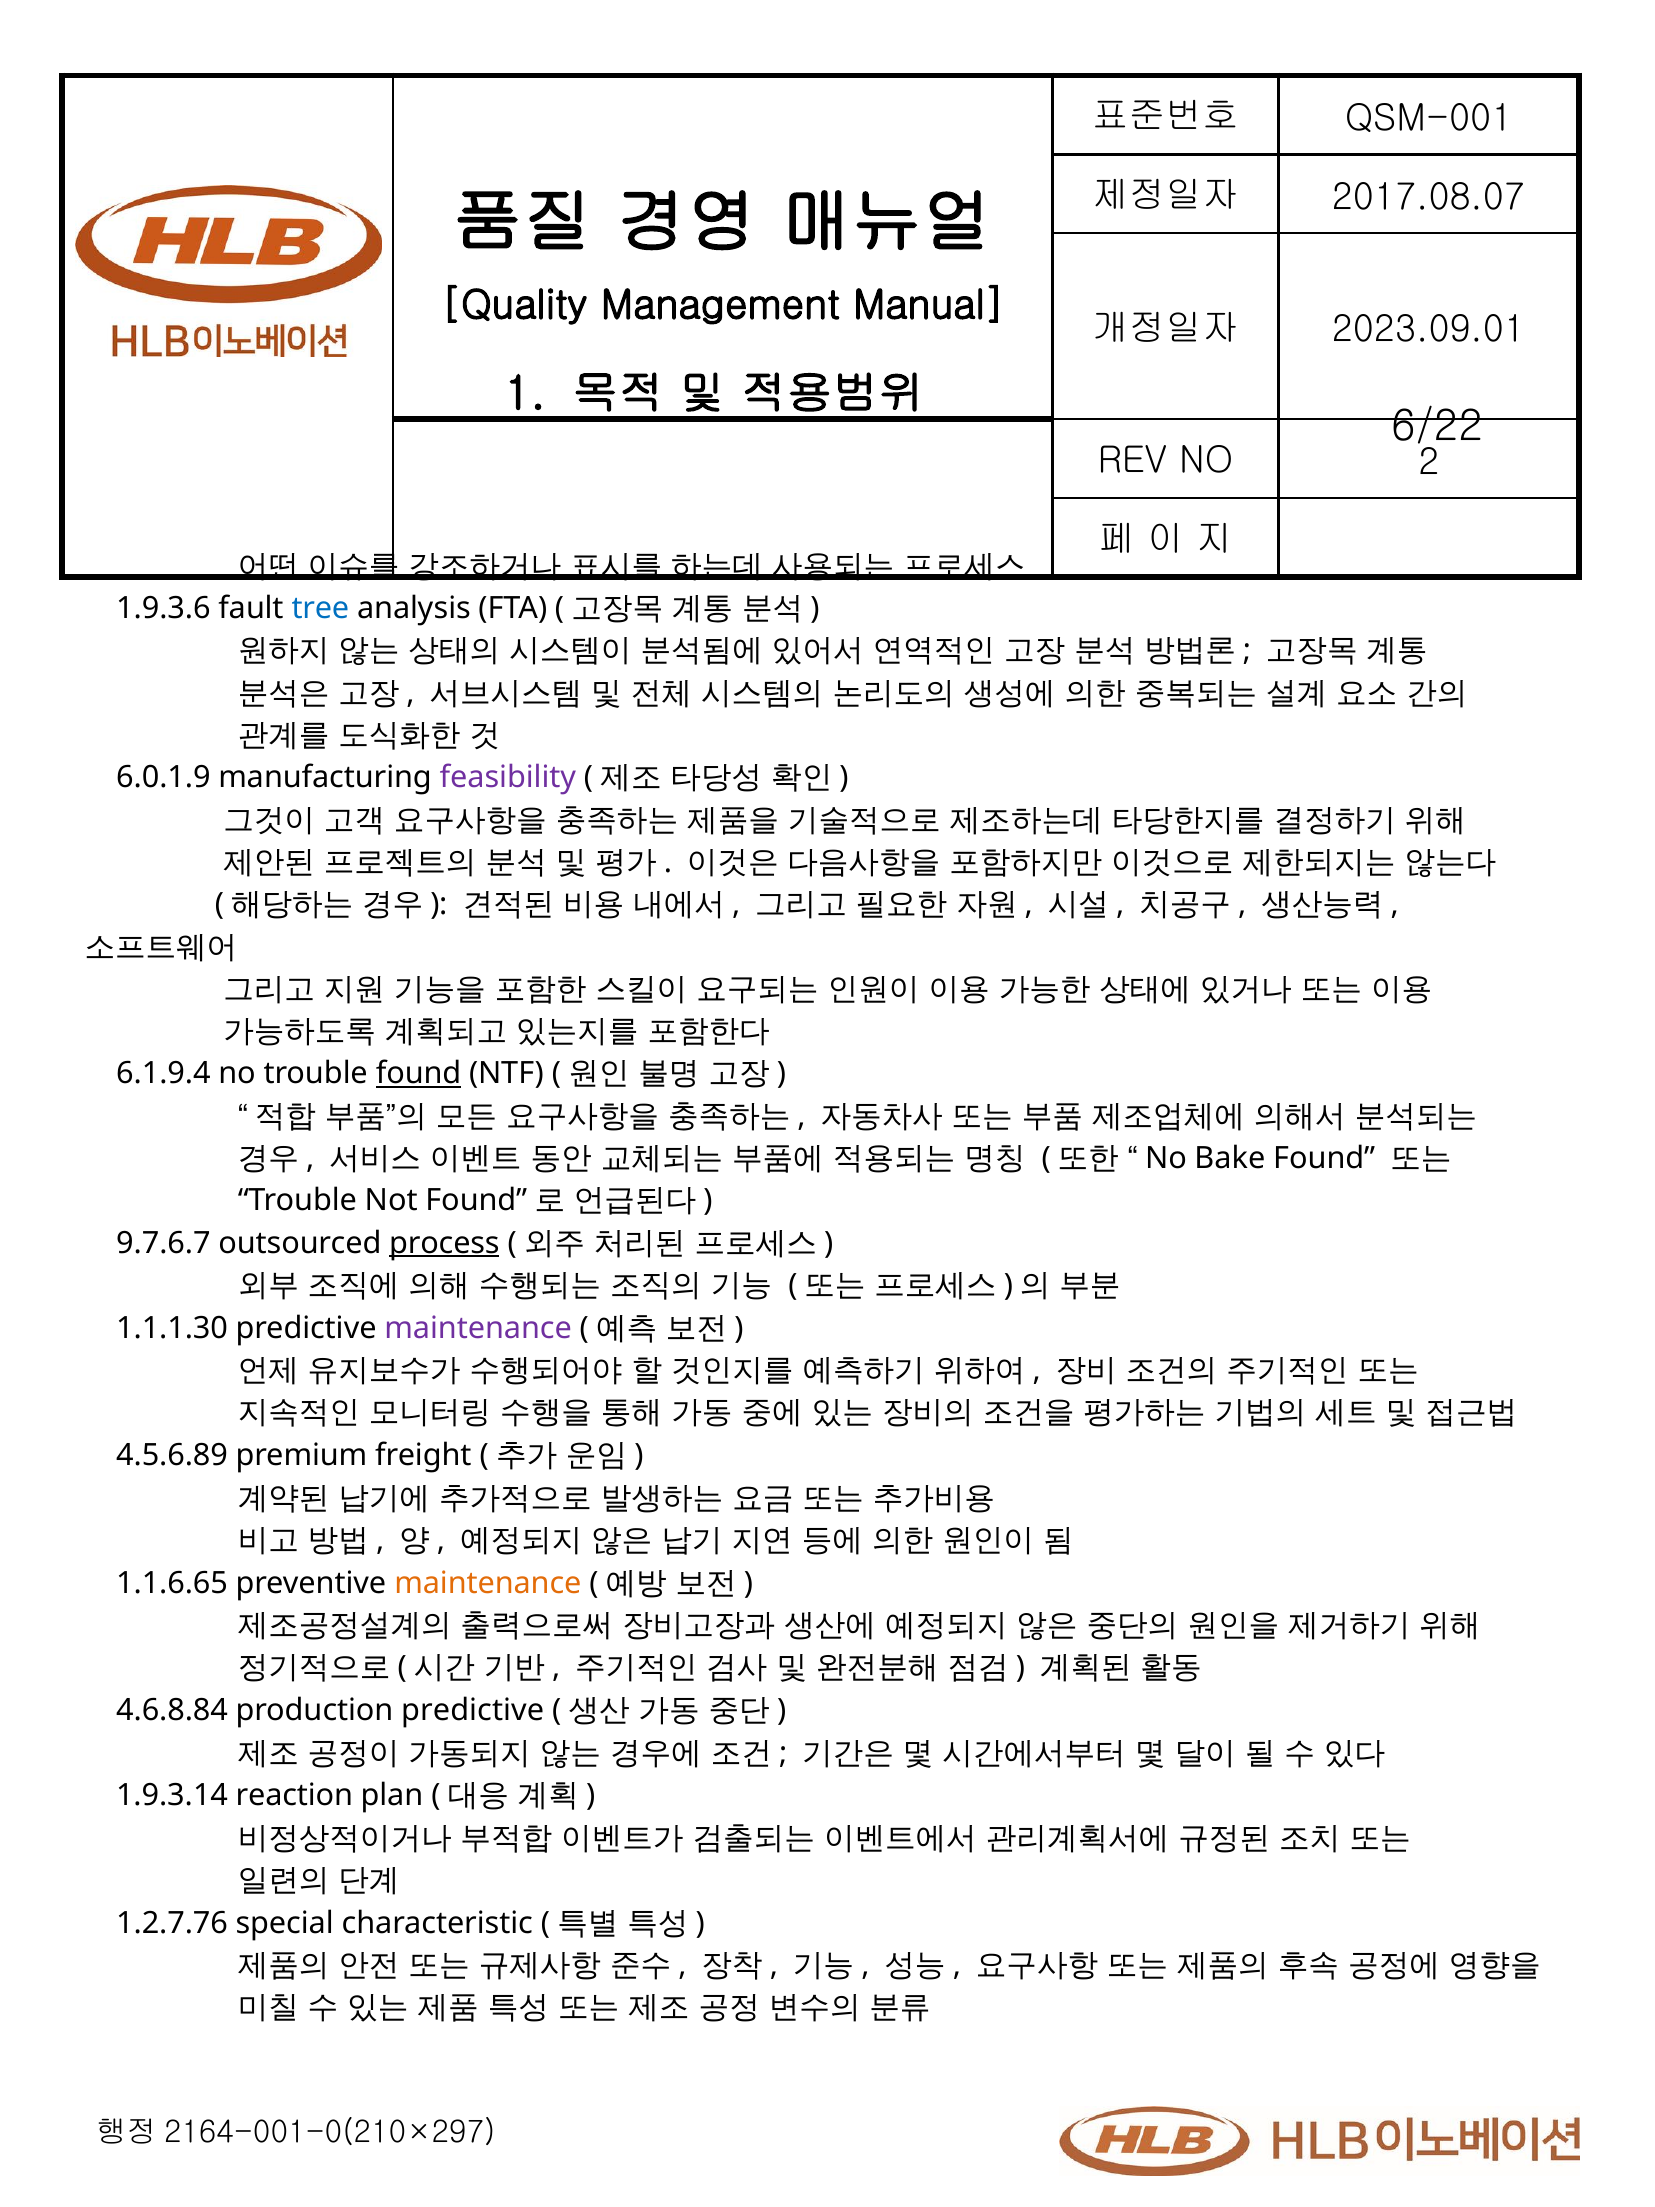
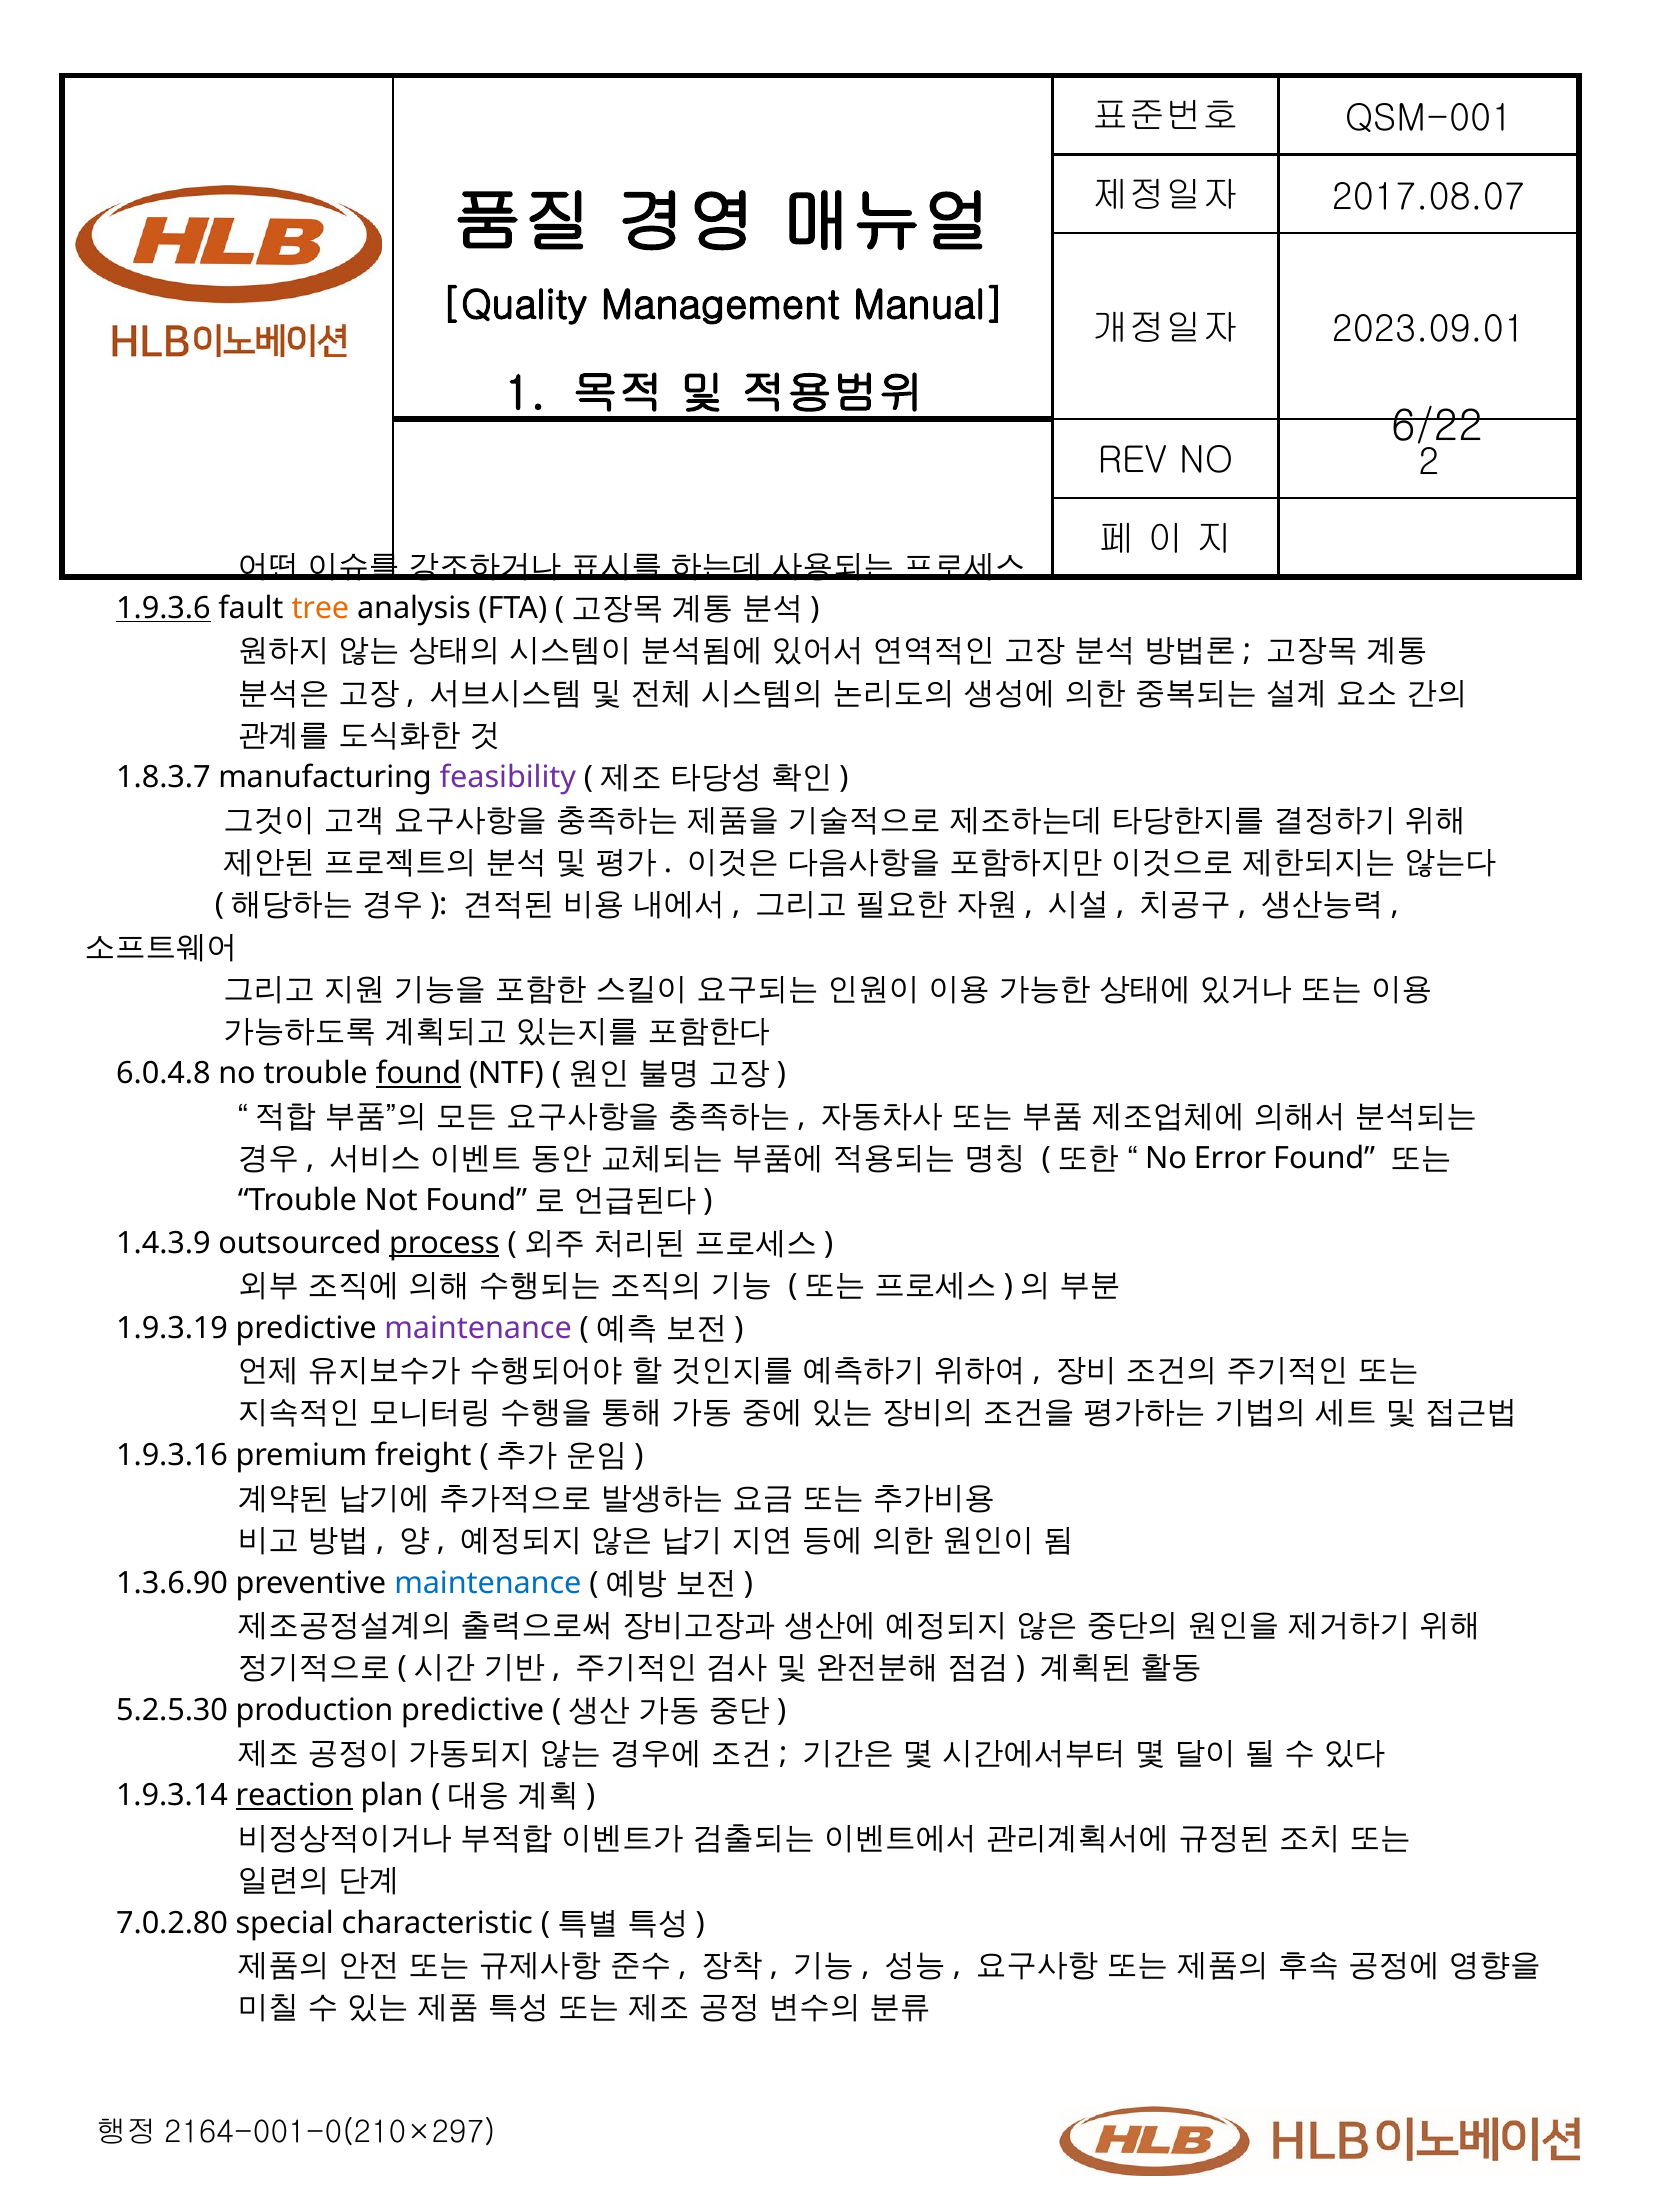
1.9.3.6 underline: none -> present (163, 608)
tree colour: blue -> orange (320, 608)
6.0.1.9: 6.0.1.9 -> 1.8.3.7 (163, 778)
6.1.9.4: 6.1.9.4 -> 6.0.4.8 (163, 1074)
Bake: Bake -> Error (1230, 1158)
9.7.6.7: 9.7.6.7 -> 1.4.3.9 (163, 1243)
1.1.1.30: 1.1.1.30 -> 1.9.3.19 (172, 1328)
4.5.6.89: 4.5.6.89 -> 1.9.3.16 (172, 1455)
1.1.6.65: 1.1.6.65 -> 1.3.6.90 (172, 1583)
maintenance colour: orange -> blue (488, 1583)
4.6.8.84: 4.6.8.84 -> 5.2.5.30 (172, 1710)
reaction underline: none -> present (294, 1795)
1.2.7.76: 1.2.7.76 -> 7.0.2.80 (172, 1923)
